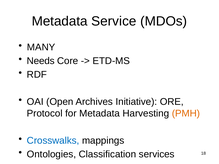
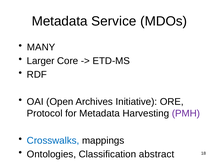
Needs: Needs -> Larger (41, 61)
PMH colour: orange -> purple (186, 114)
services: services -> abstract (157, 154)
